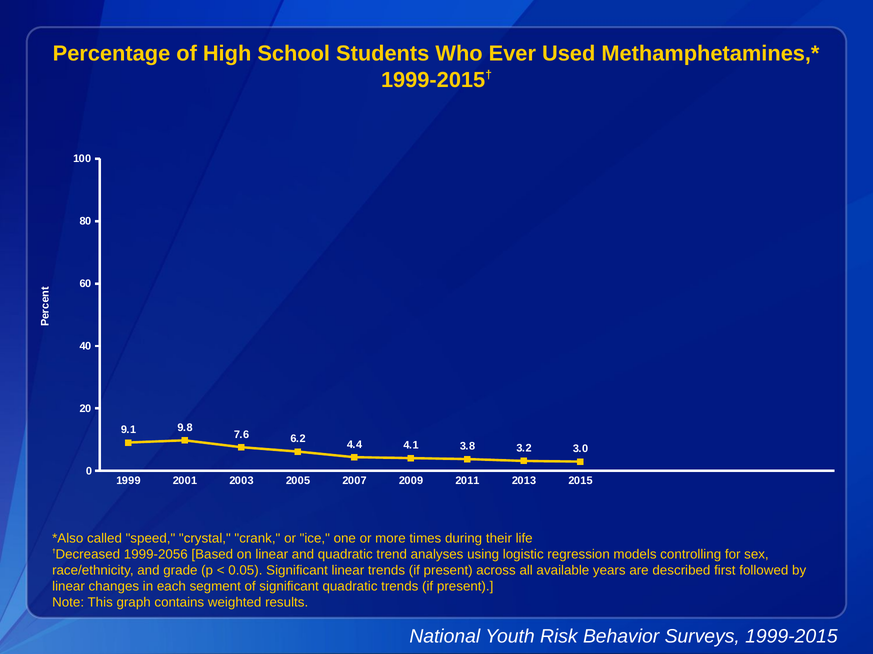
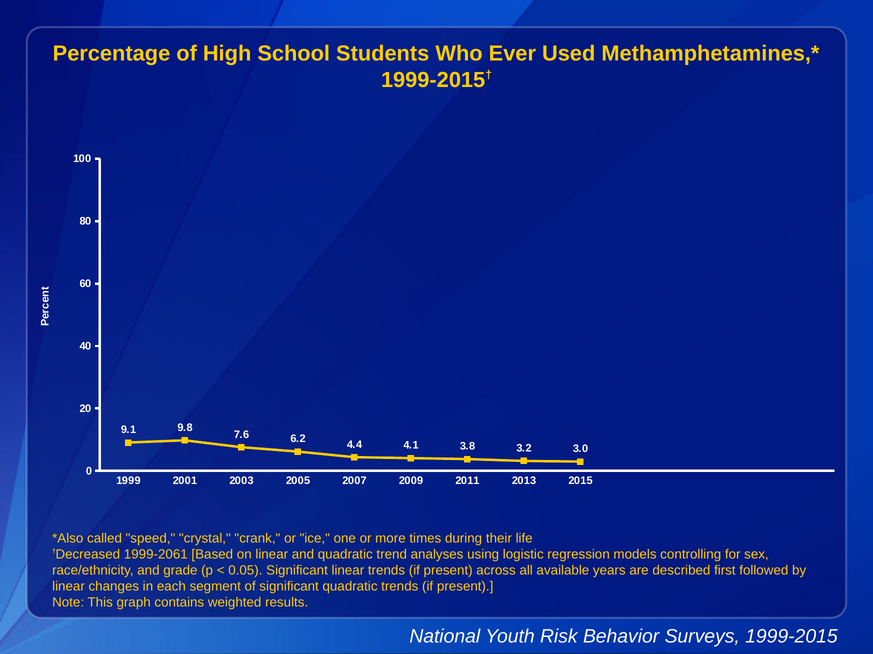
1999-2056: 1999-2056 -> 1999-2061 (156, 555)
